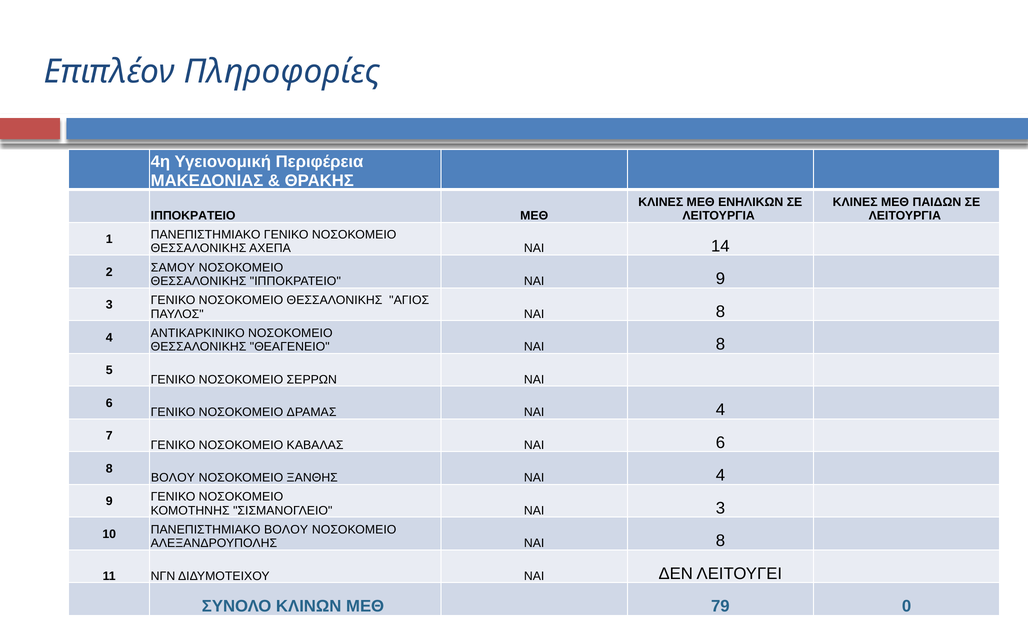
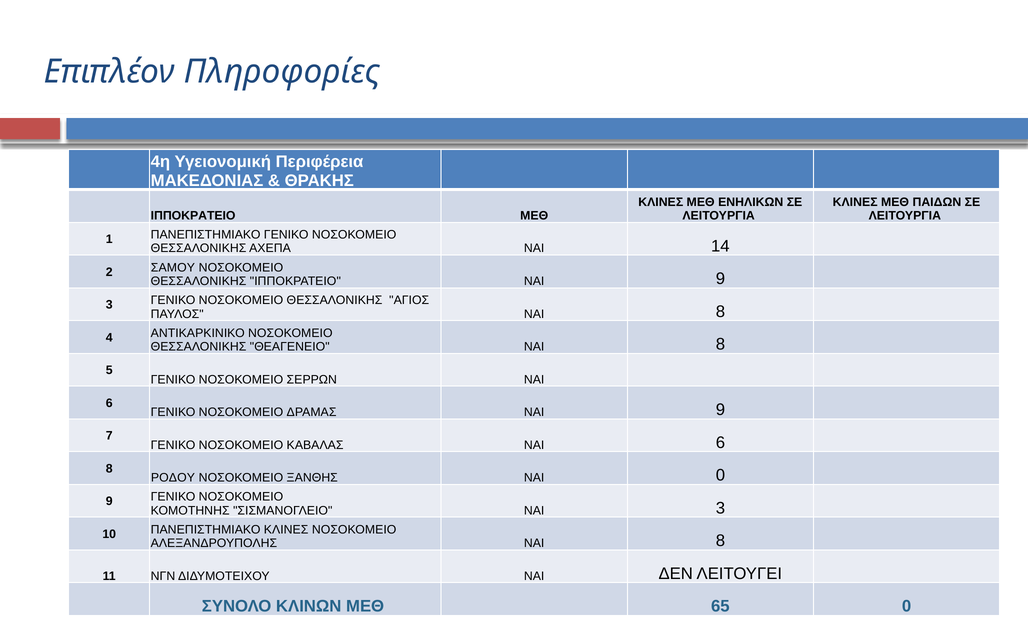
ΔΡΑΜΑΣ ΝΑΙ 4: 4 -> 9 (720, 410)
ΒΟΛΟΥ: ΒΟΛΟΥ -> ΡΟΔΟΥ (173, 477)
ΞΑΝΘΗΣ ΝΑΙ 4: 4 -> 0 (720, 475)
ΠΑΝΕΠΙΣΤΗΜΙΑΚΟ ΒΟΛΟΥ: ΒΟΛΟΥ -> ΚΛΙΝΕΣ (286, 529)
79: 79 -> 65 (720, 606)
